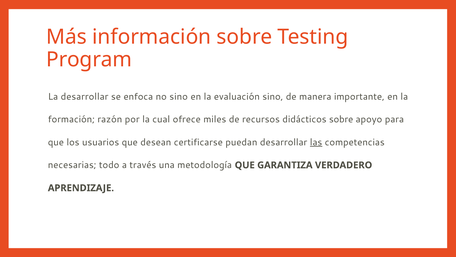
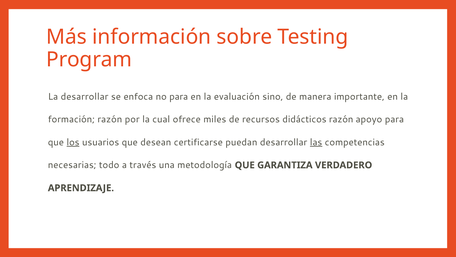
no sino: sino -> para (179, 96)
didácticos sobre: sobre -> razón (341, 119)
los underline: none -> present (73, 142)
